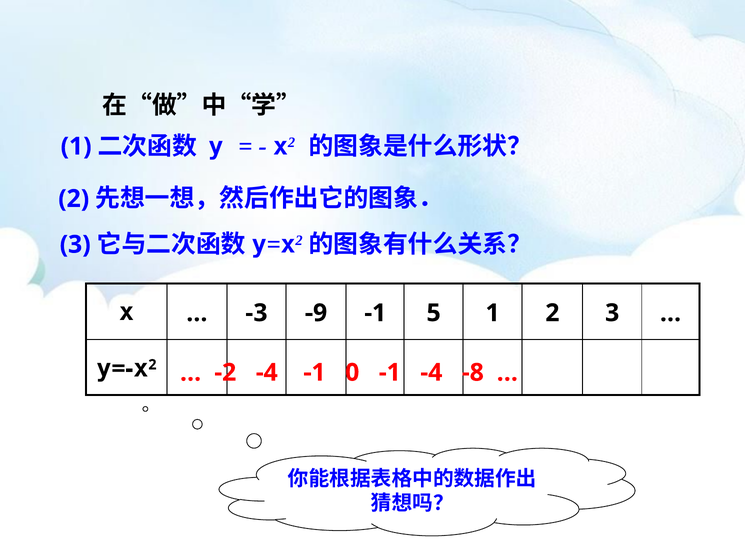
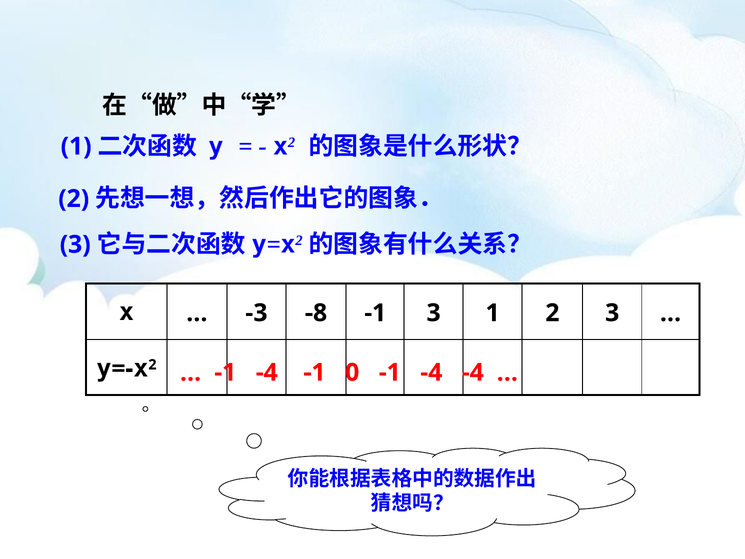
-9: -9 -> -8 (316, 313)
-1 5: 5 -> 3 (434, 313)
-2: -2 -> -1 (225, 372)
-4 -8: -8 -> -4 (473, 372)
